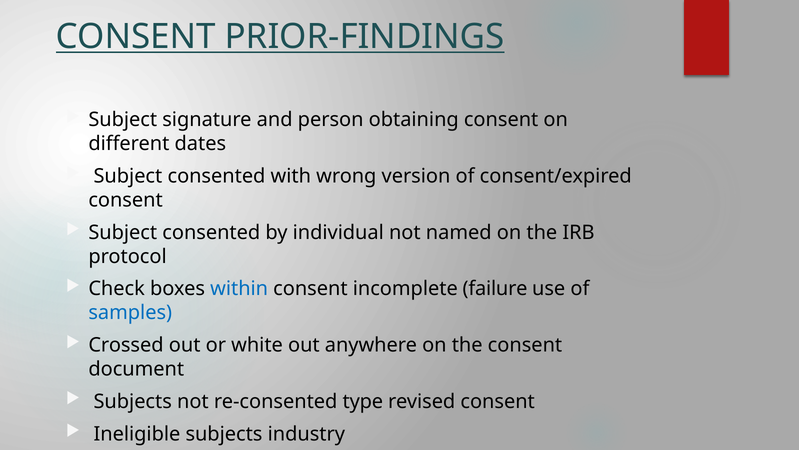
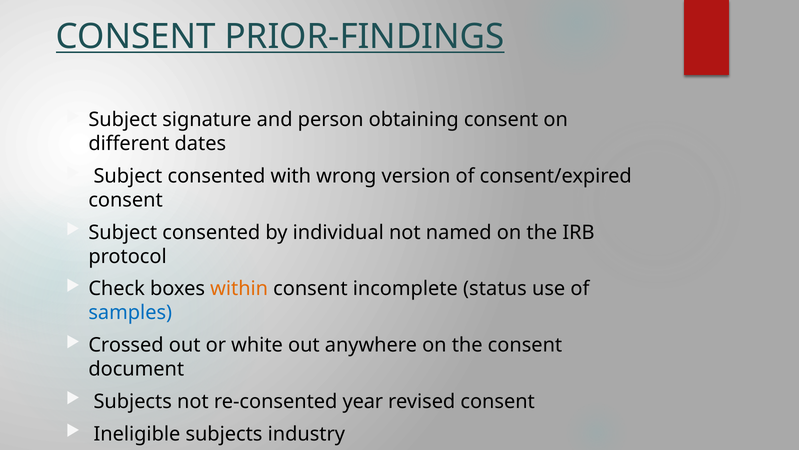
within colour: blue -> orange (239, 289)
failure: failure -> status (495, 289)
type: type -> year (363, 401)
